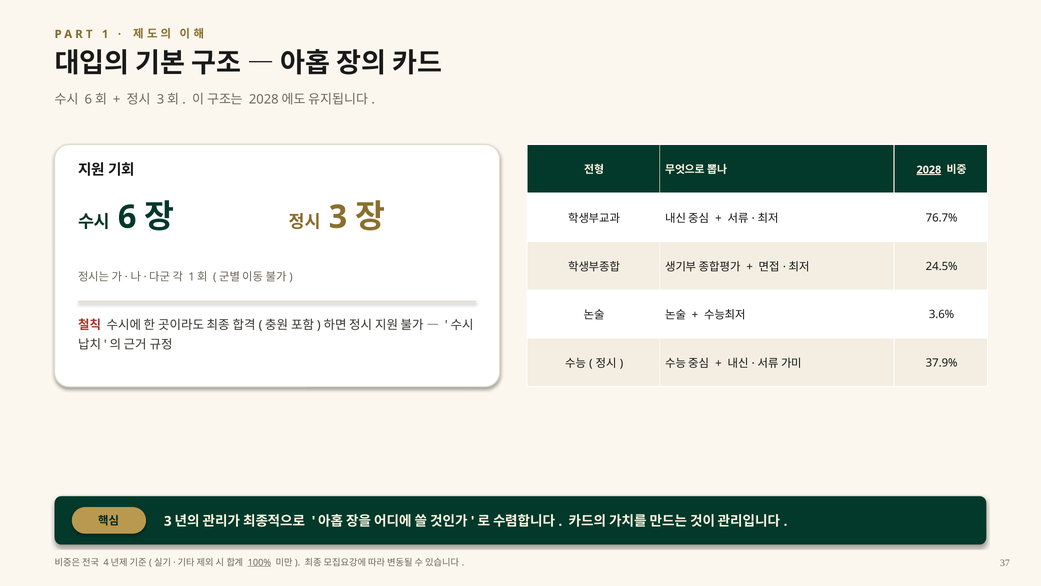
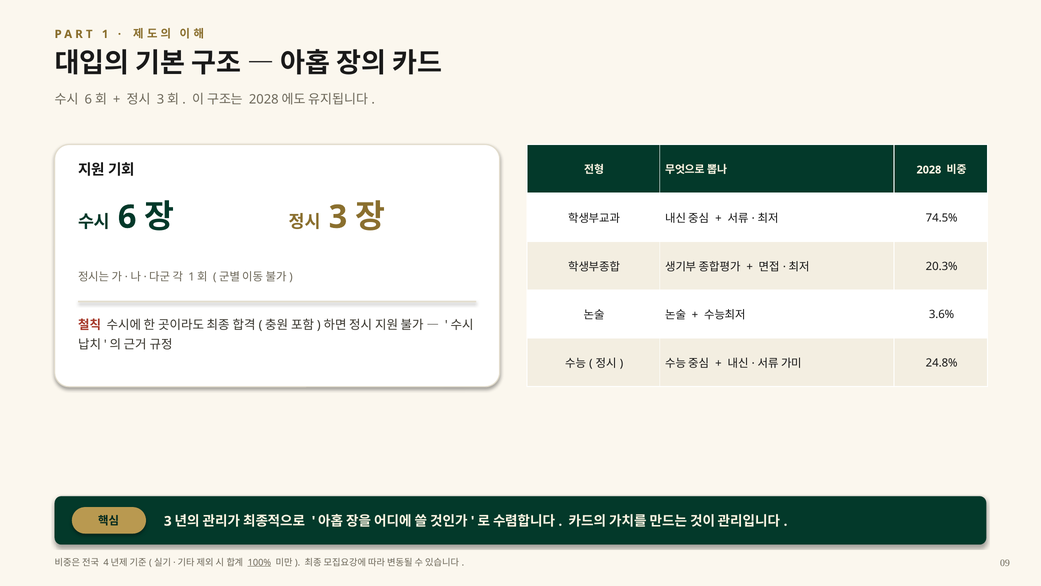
2028 underline: present -> none (929, 170)
76.7%: 76.7% -> 74.5% (942, 218)
24.5%: 24.5% -> 20.3% (942, 266)
37.9%: 37.9% -> 24.8% (942, 363)
37: 37 -> 09 (1005, 562)
